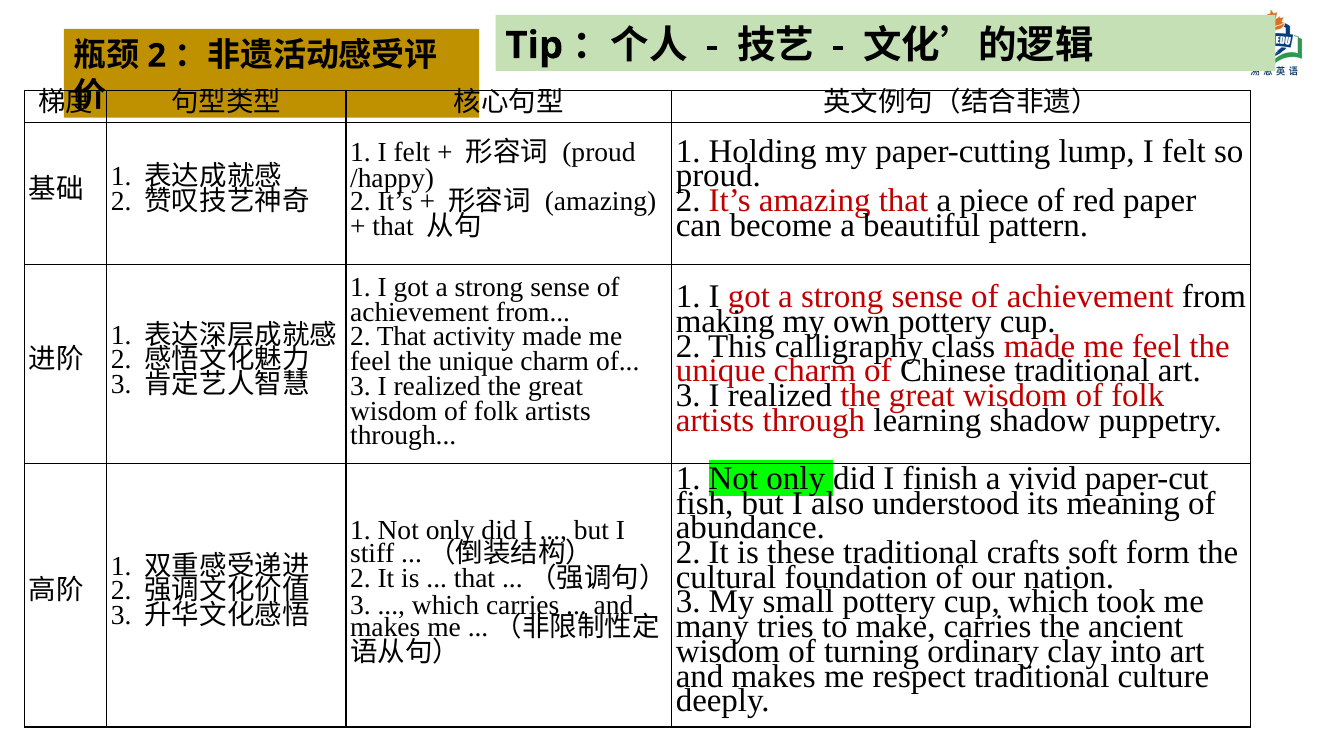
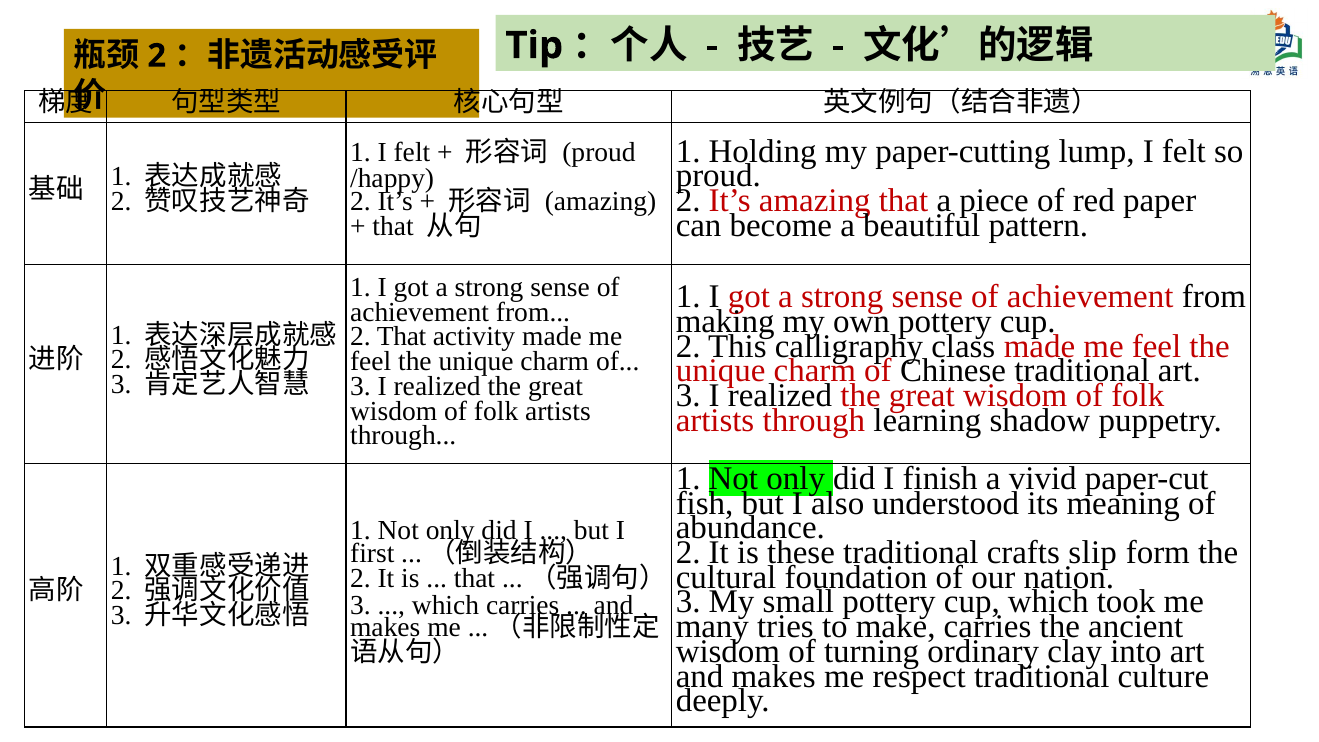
soft: soft -> slip (1093, 553)
stiff: stiff -> first (372, 554)
